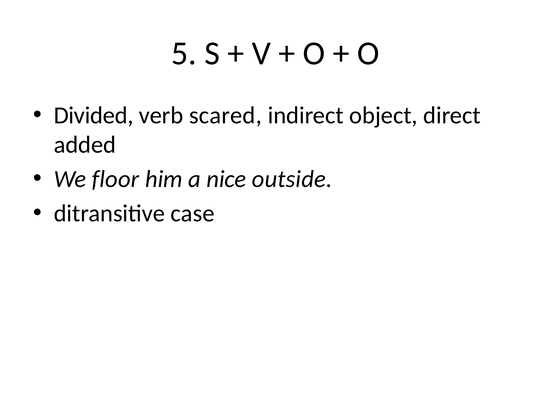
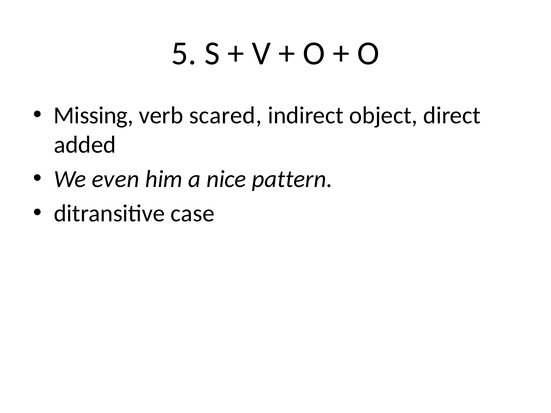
Divided: Divided -> Missing (94, 116)
floor: floor -> even (116, 179)
outside: outside -> pattern (292, 179)
